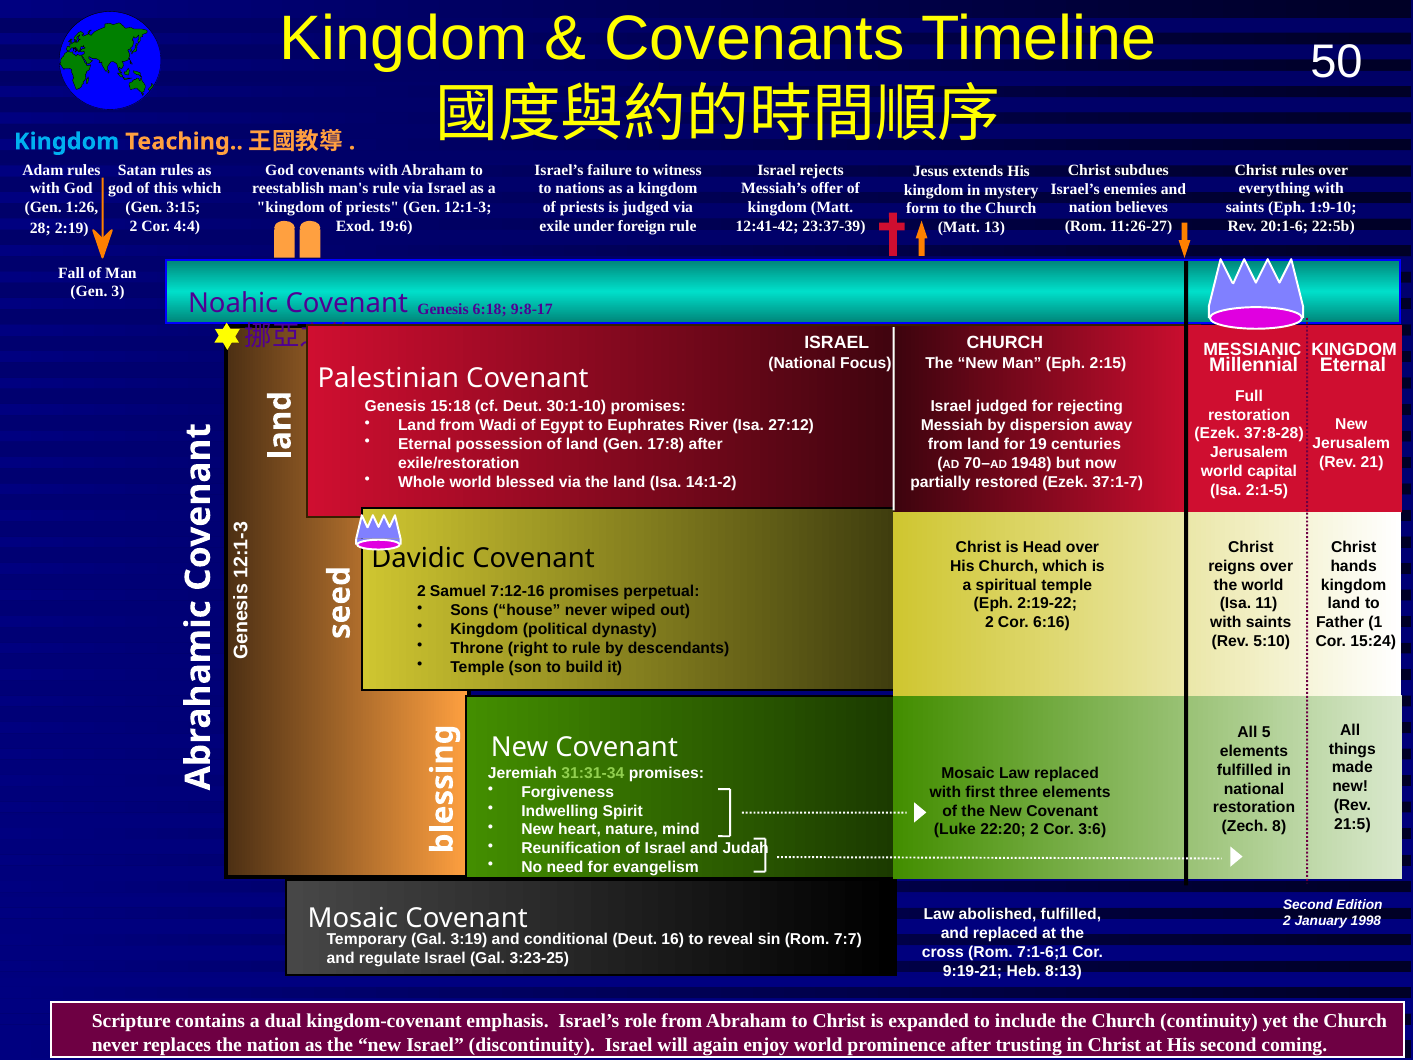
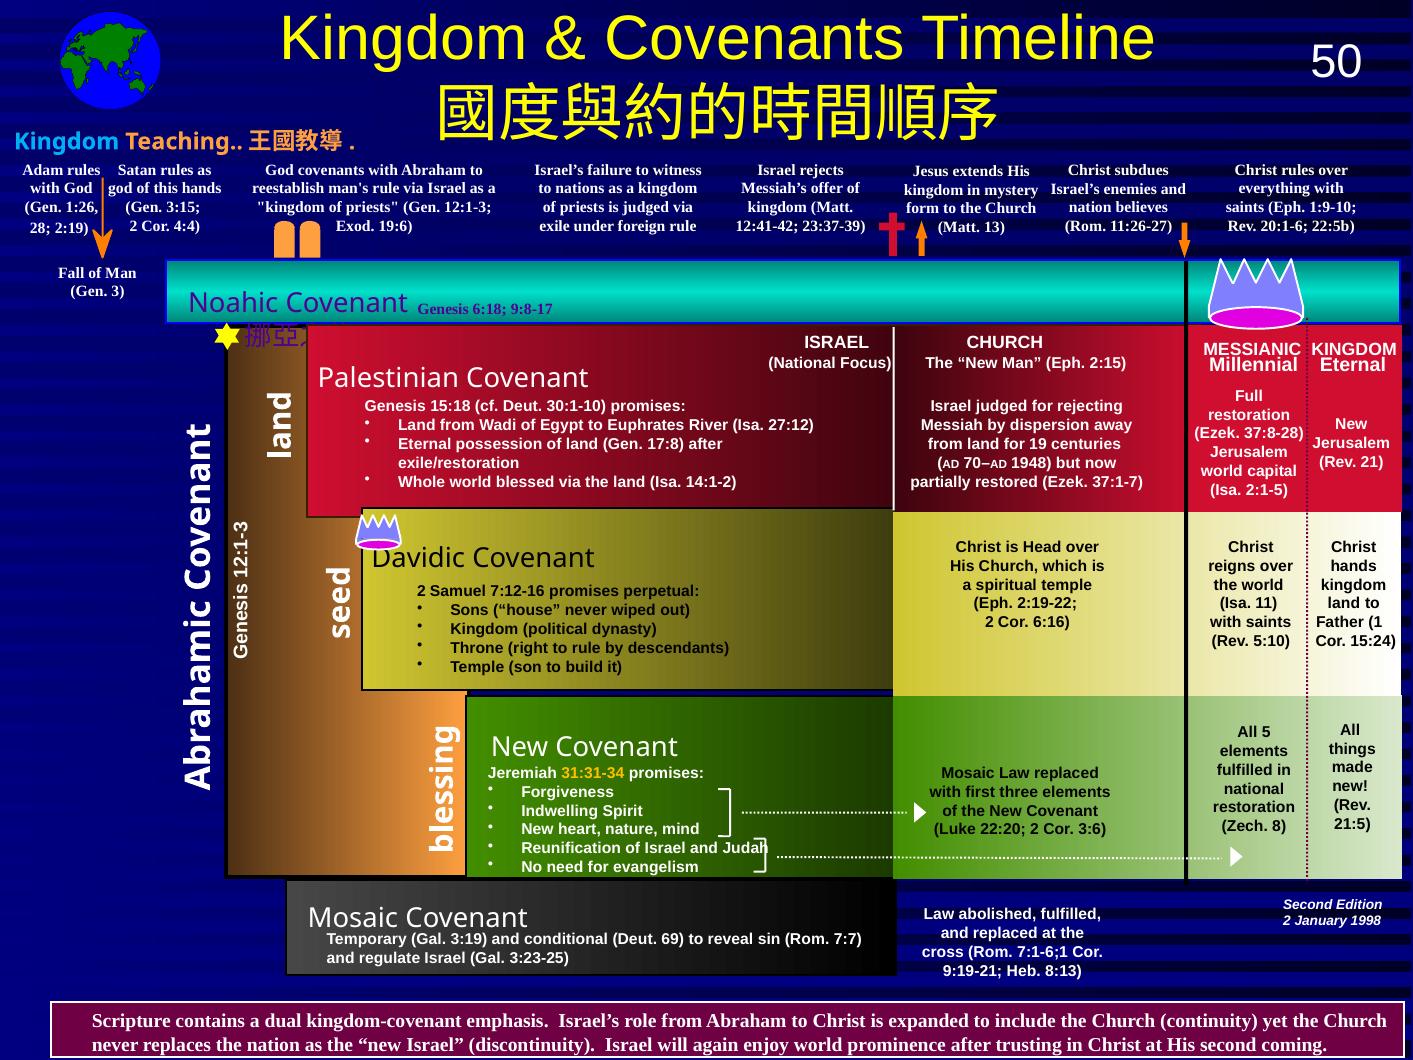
this which: which -> hands (202, 189)
31:31-34 colour: light green -> yellow (593, 773)
16: 16 -> 69 (673, 939)
